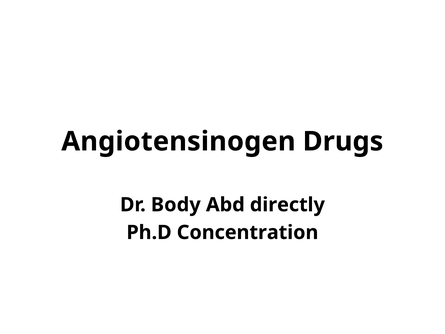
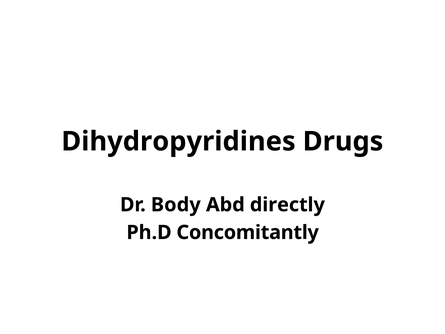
Angiotensinogen: Angiotensinogen -> Dihydropyridines (178, 141)
Concentration: Concentration -> Concomitantly (248, 232)
